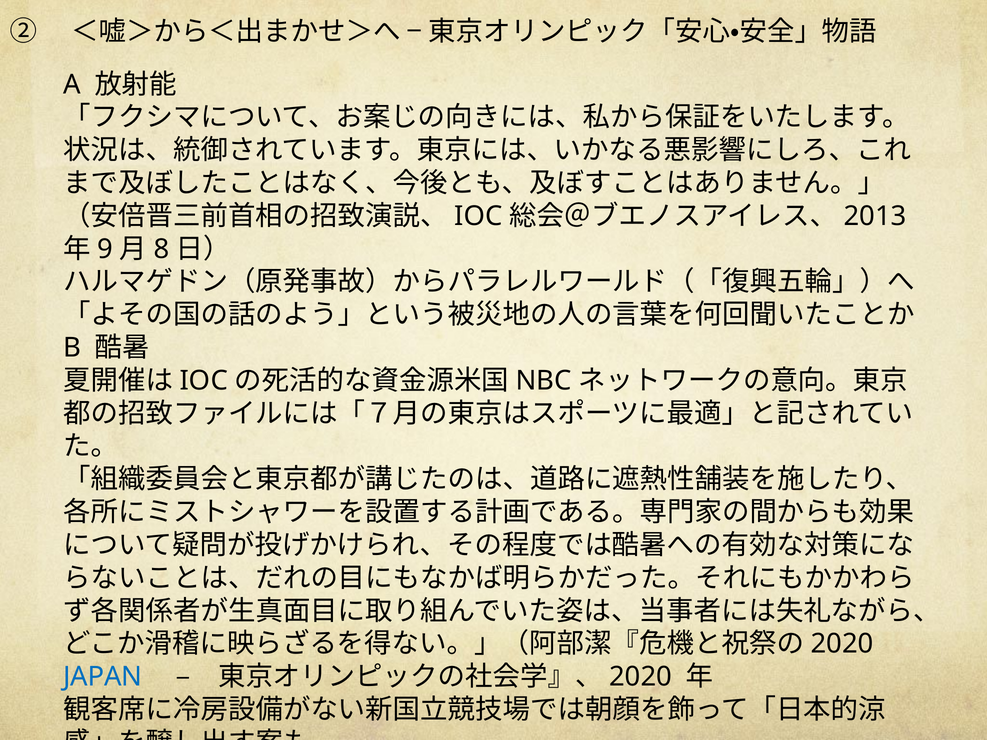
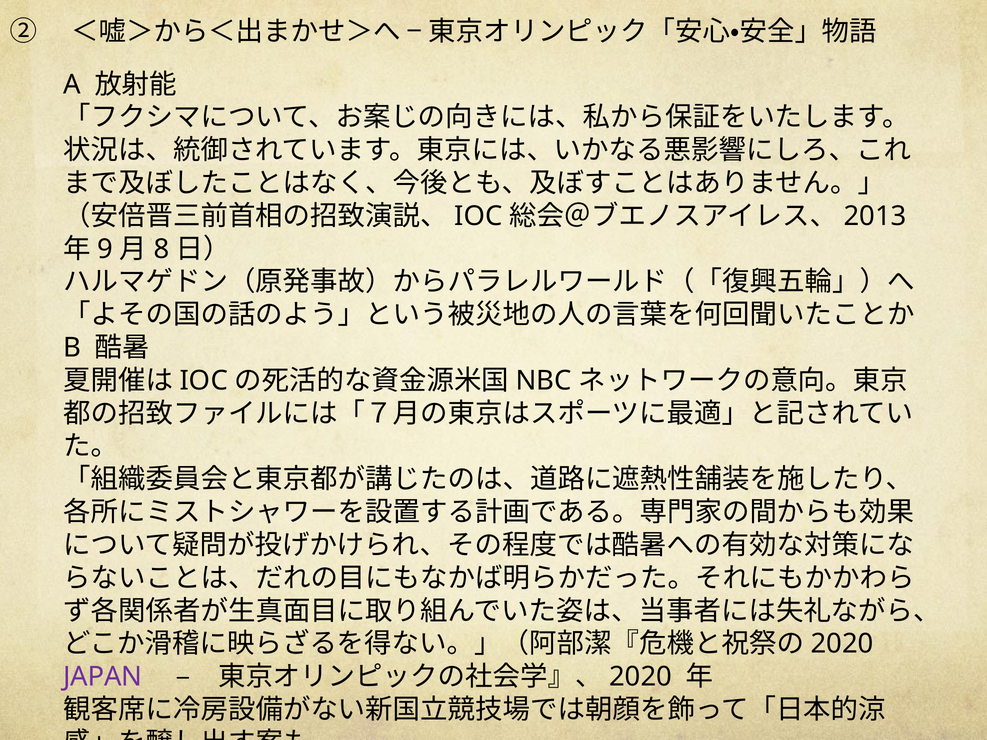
JAPAN colour: blue -> purple (103, 677)
